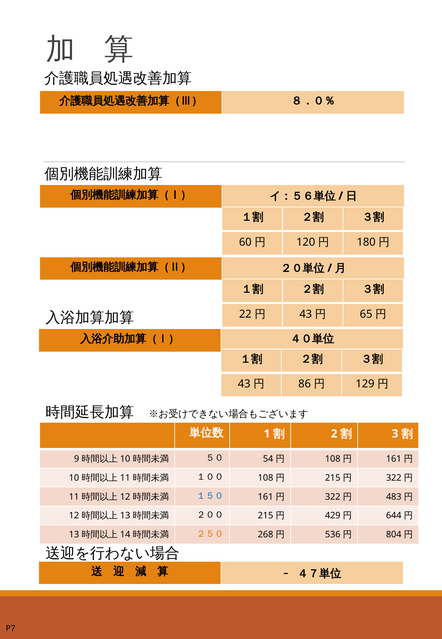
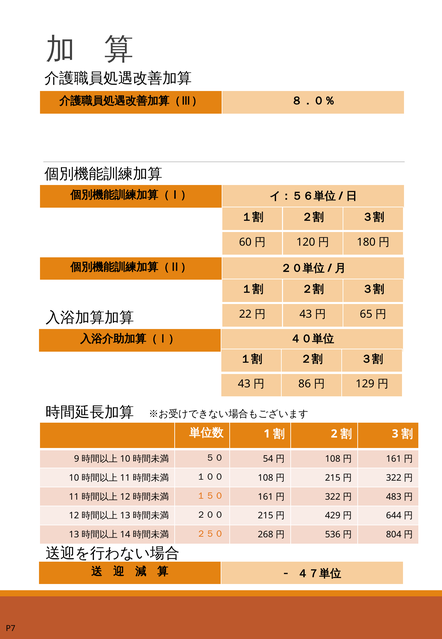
１５０ colour: blue -> orange (210, 495)
